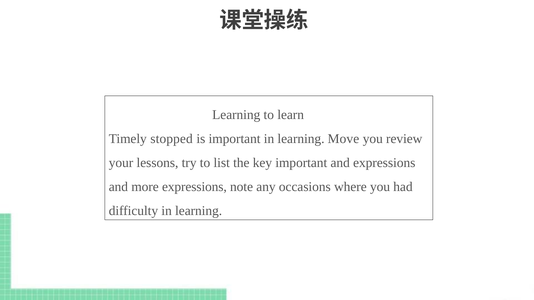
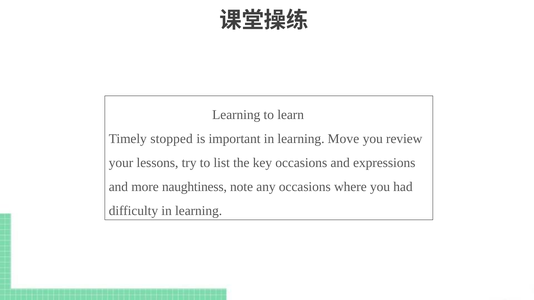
key important: important -> occasions (301, 163)
more expressions: expressions -> naughtiness (194, 187)
